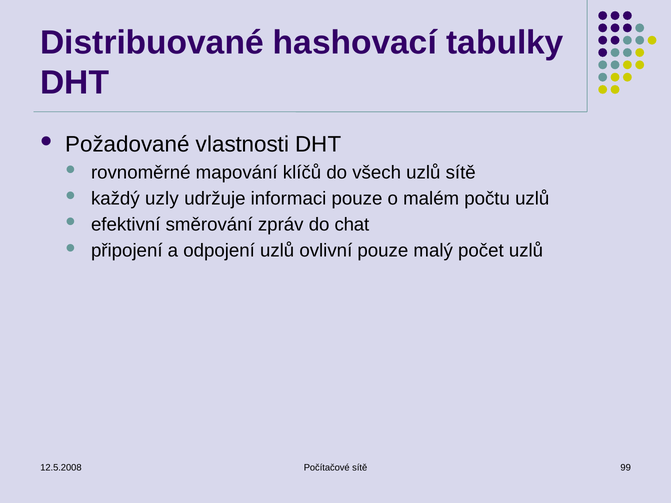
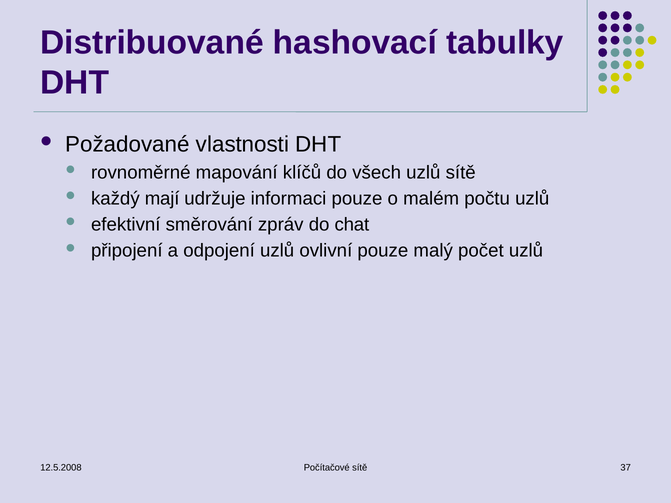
uzly: uzly -> mají (162, 199)
99: 99 -> 37 (626, 468)
